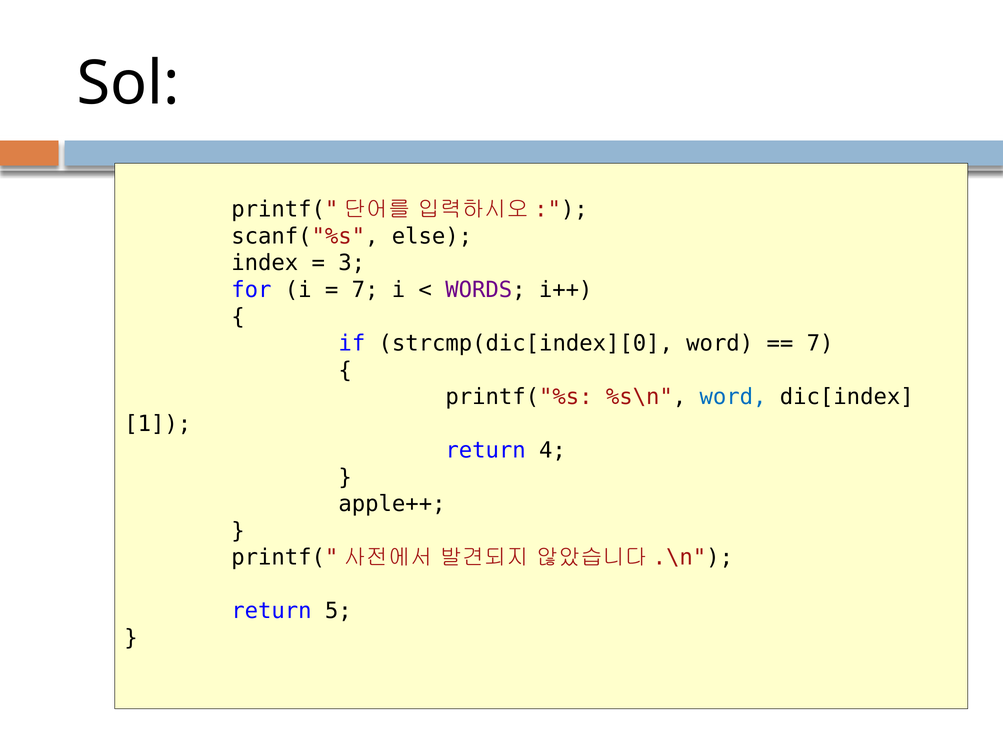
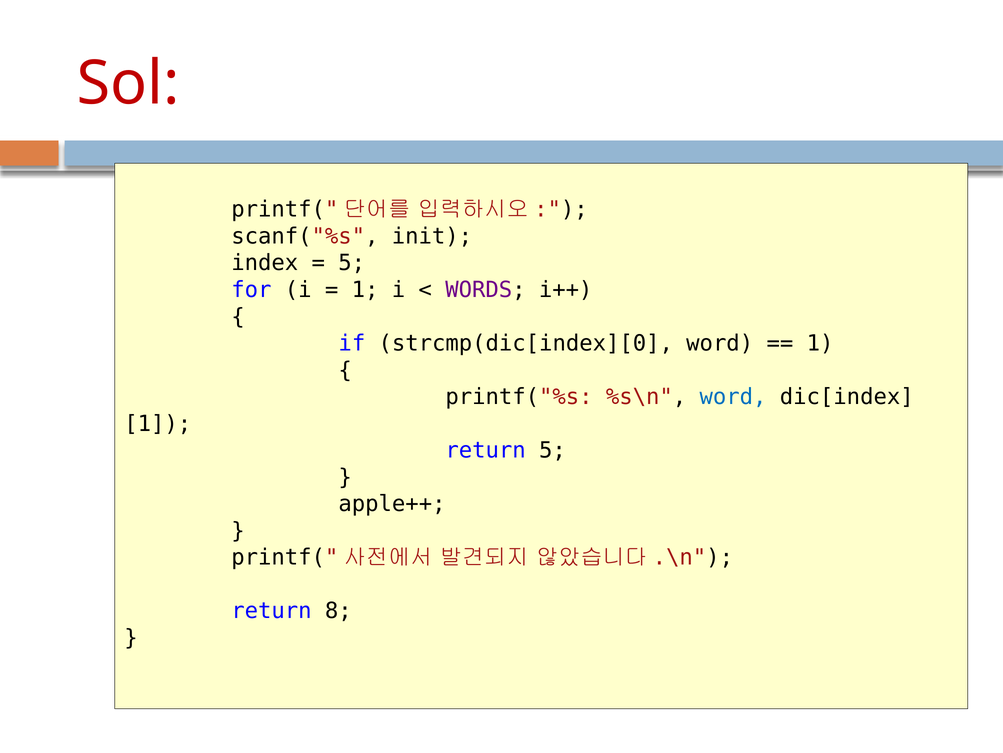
Sol colour: black -> red (128, 84)
else: else -> init (432, 236)
3: 3 -> 5 (352, 263)
7: 7 -> 1 (365, 290)
7: 7 -> 1 (820, 343)
return 4: 4 -> 5 (552, 450)
5: 5 -> 8 (338, 610)
